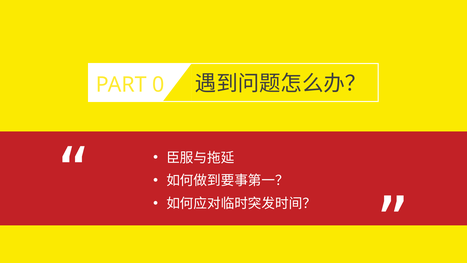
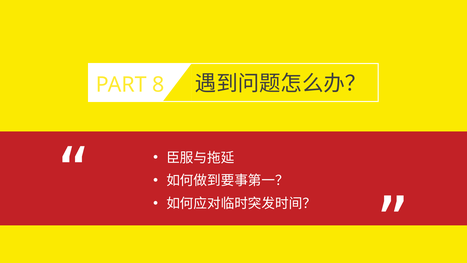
0: 0 -> 8 (158, 85)
